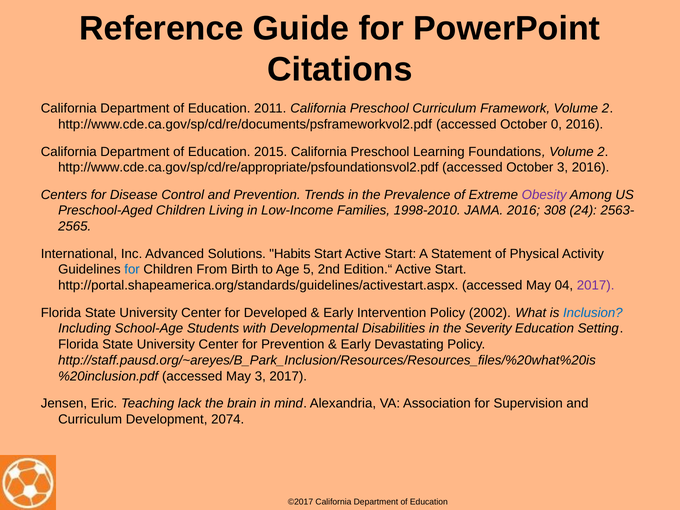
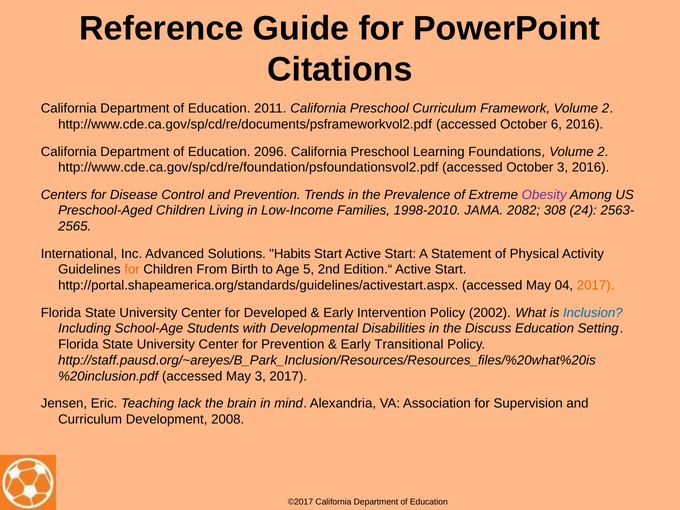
0: 0 -> 6 (557, 124)
2015: 2015 -> 2096 (271, 152)
http://www.cde.ca.gov/sp/cd/re/appropriate/psfoundationsvol2.pdf: http://www.cde.ca.gov/sp/cd/re/appropriate/psfoundationsvol2.pdf -> http://www.cde.ca.gov/sp/cd/re/foundation/psfoundationsvol2.pdf (248, 168)
JAMA 2016: 2016 -> 2082 (524, 211)
for colour: blue -> orange (132, 270)
2017 colour: purple -> orange (596, 285)
Severity: Severity -> Discuss (488, 329)
Devastating: Devastating -> Transitional (409, 344)
2074: 2074 -> 2008 (228, 419)
